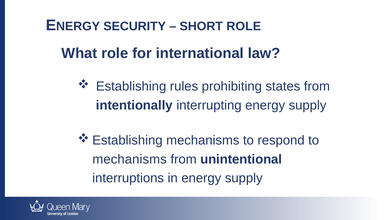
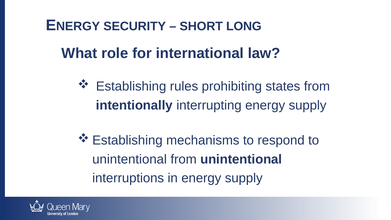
SHORT ROLE: ROLE -> LONG (244, 26)
mechanisms: mechanisms -> unintentional (130, 159)
